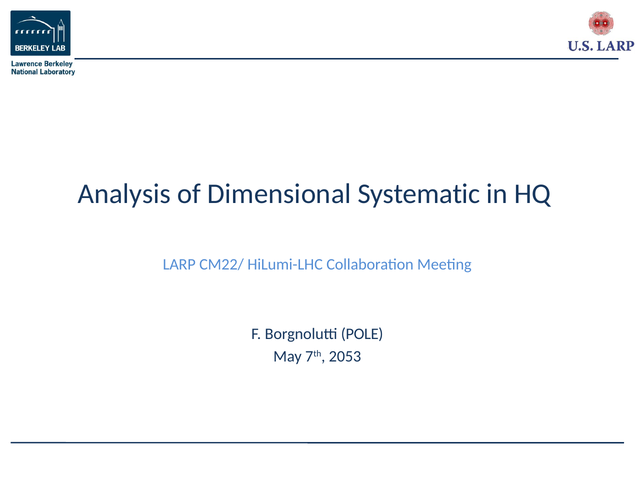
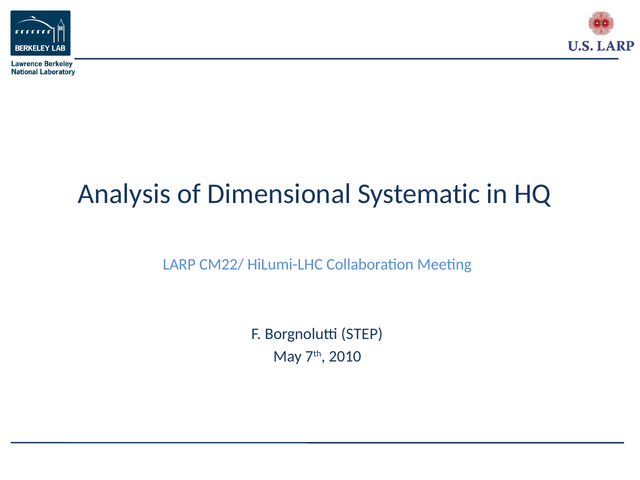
POLE: POLE -> STEP (362, 334)
2053: 2053 -> 2010 (345, 356)
